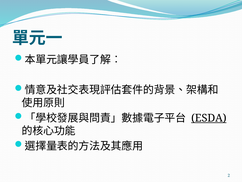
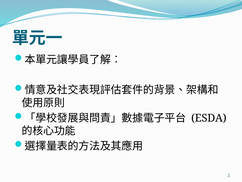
ESDA underline: present -> none (209, 118)
